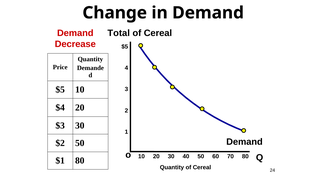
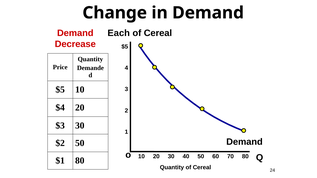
Total: Total -> Each (119, 33)
